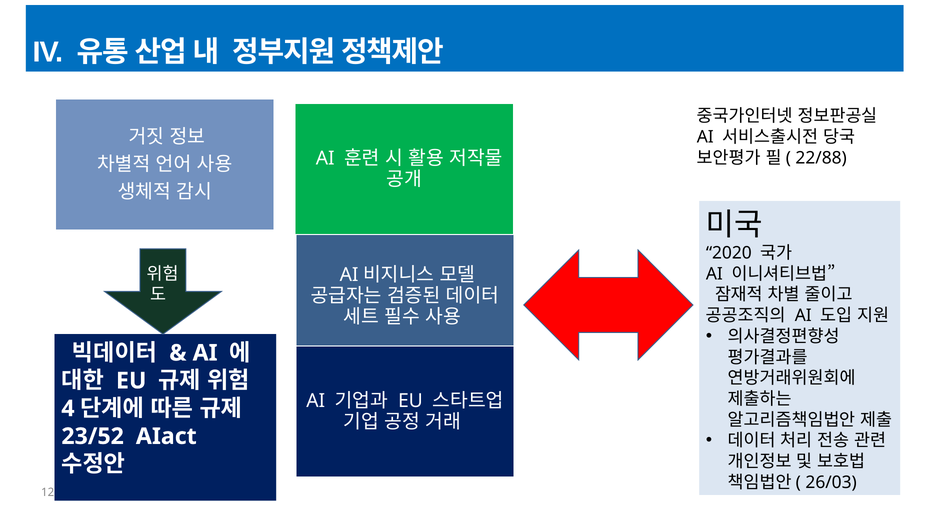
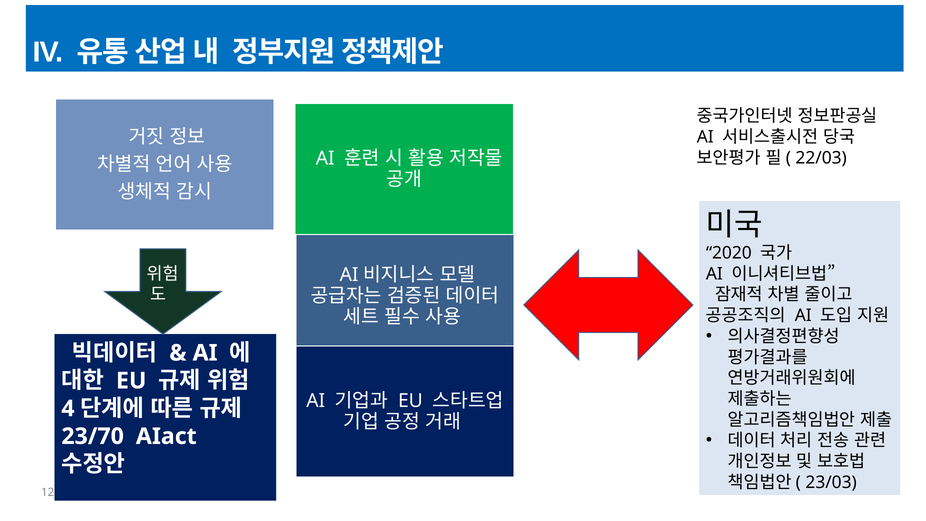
22/88: 22/88 -> 22/03 (821, 158)
23/52: 23/52 -> 23/70 (93, 436)
26/03: 26/03 -> 23/03 (831, 482)
